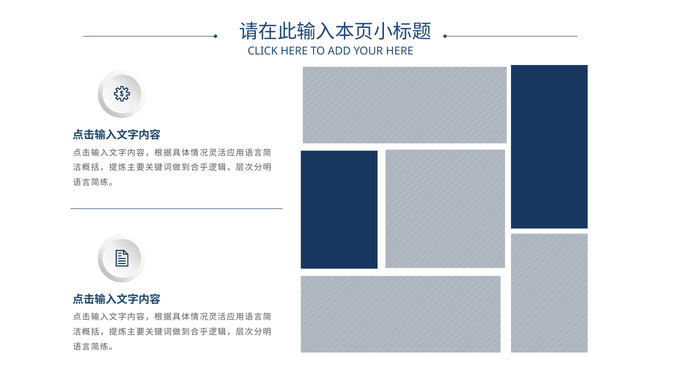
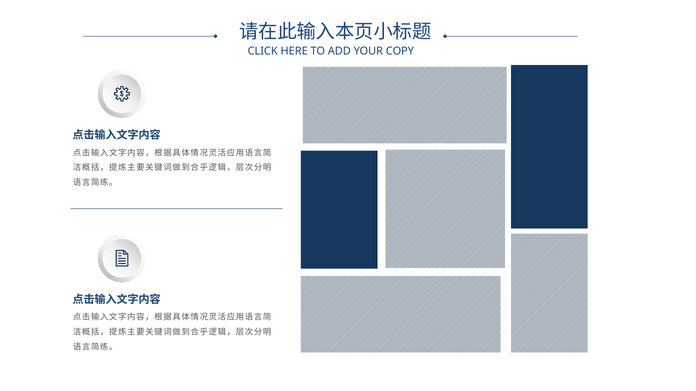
YOUR HERE: HERE -> COPY (400, 51)
